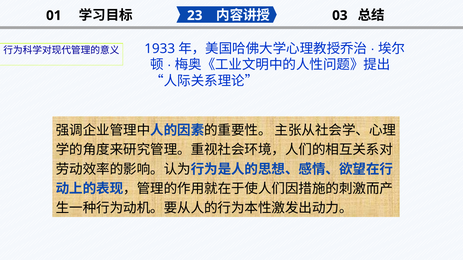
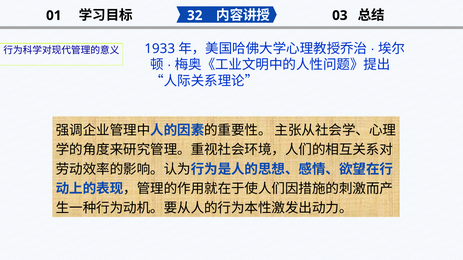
23: 23 -> 32 (195, 16)
